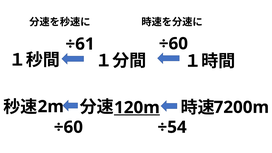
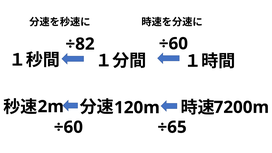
÷61: ÷61 -> ÷82 (80, 44)
120m underline: present -> none (137, 108)
÷54: ÷54 -> ÷65 (172, 127)
